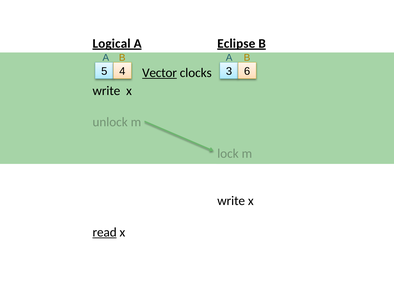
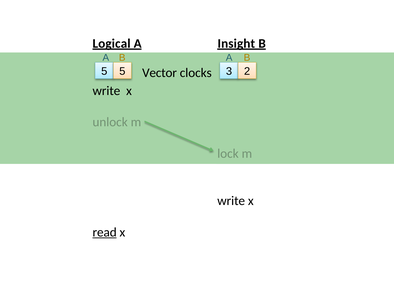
Eclipse: Eclipse -> Insight (236, 44)
5 4: 4 -> 5 (122, 71)
6: 6 -> 2 (247, 71)
Vector underline: present -> none (160, 73)
